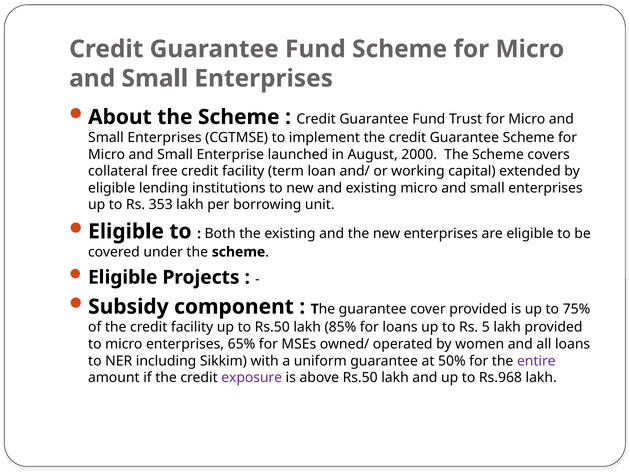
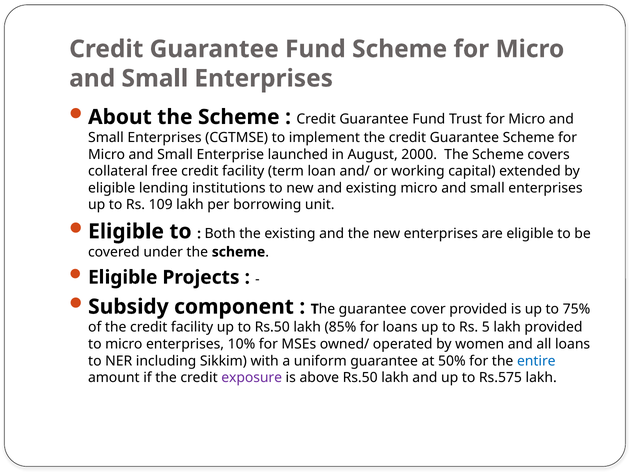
353: 353 -> 109 (161, 205)
65%: 65% -> 10% (241, 344)
entire colour: purple -> blue (536, 361)
Rs.968: Rs.968 -> Rs.575 (500, 377)
